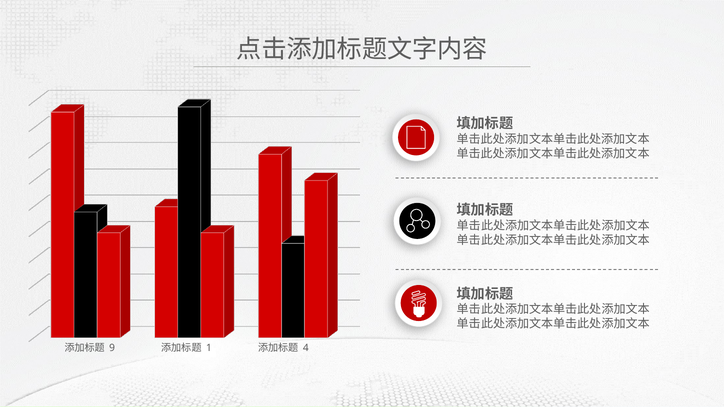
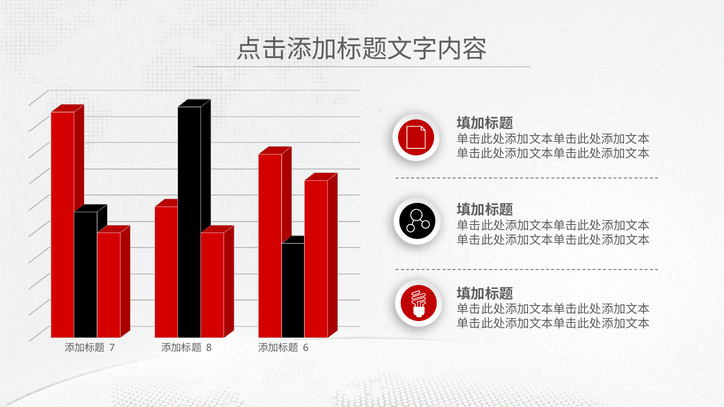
9: 9 -> 7 (112, 348)
1: 1 -> 8 (209, 348)
4: 4 -> 6 (306, 348)
